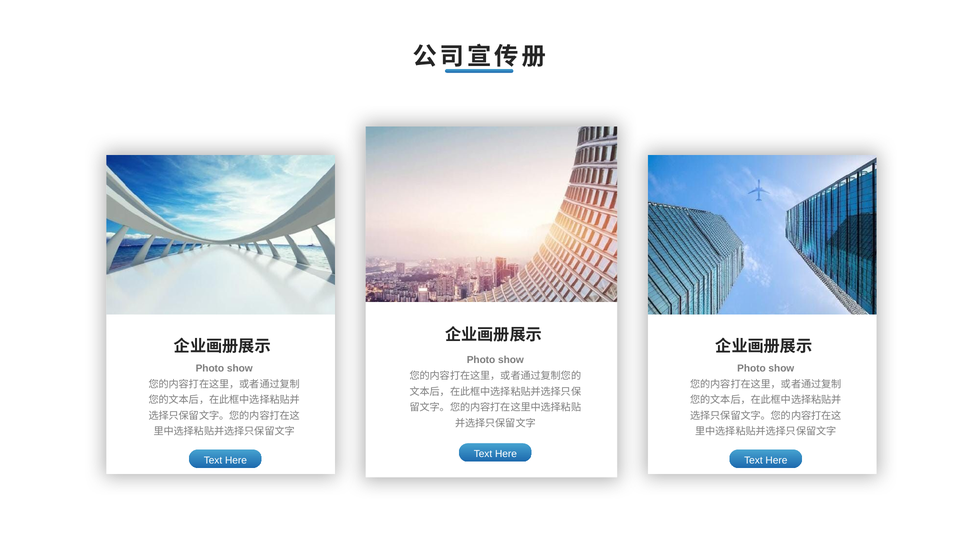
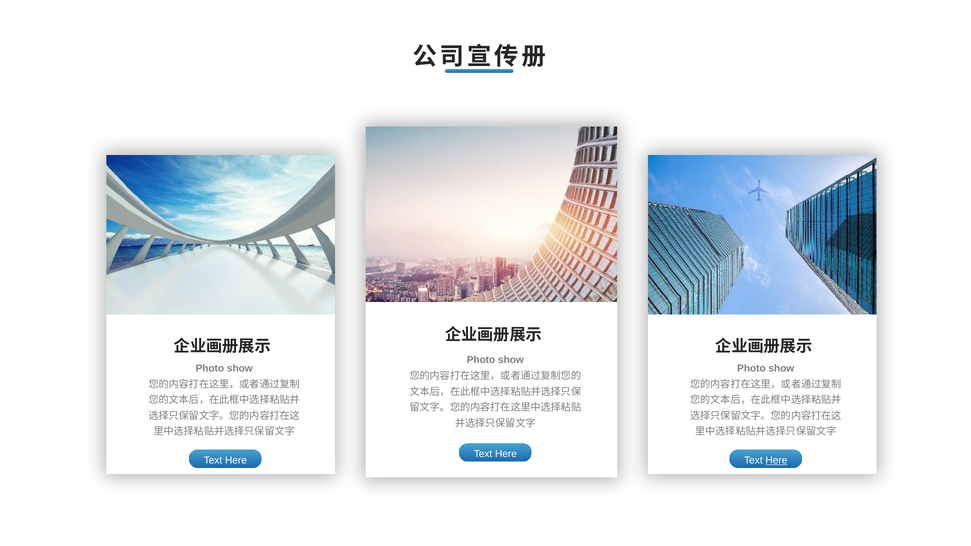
Here underline: none -> present (776, 460)
